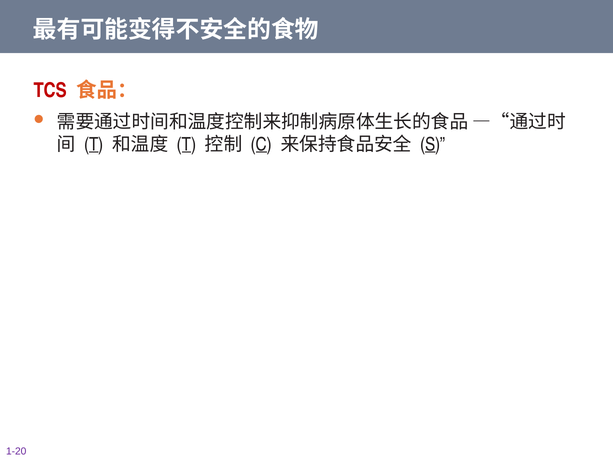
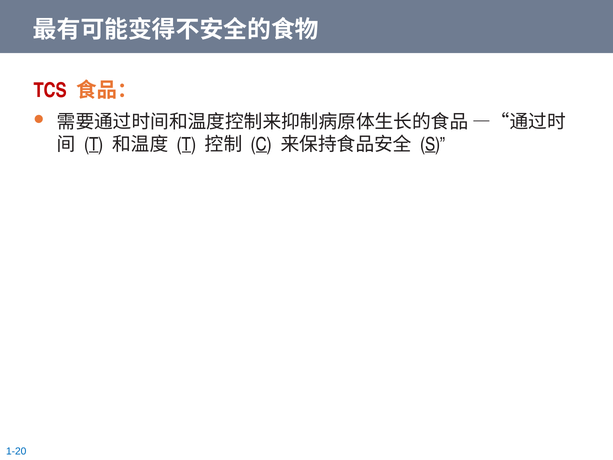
1-20 colour: purple -> blue (16, 451)
